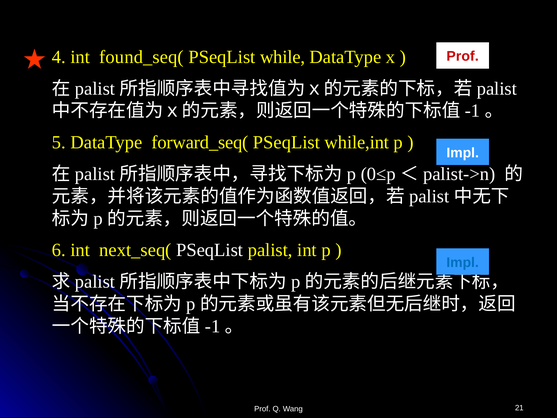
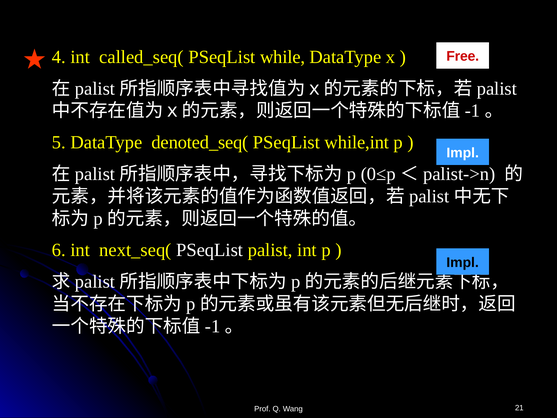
found_seq(: found_seq( -> called_seq( (142, 57)
Prof: Prof -> Free (463, 56)
forward_seq(: forward_seq( -> denoted_seq( (200, 142)
Impl colour: blue -> black (463, 262)
